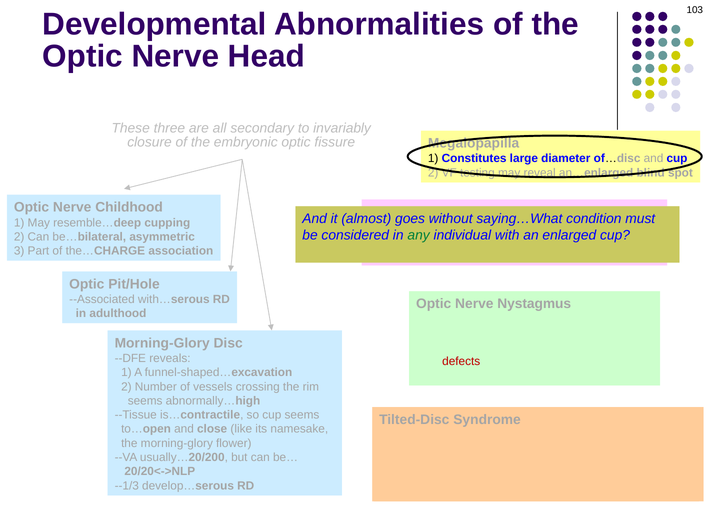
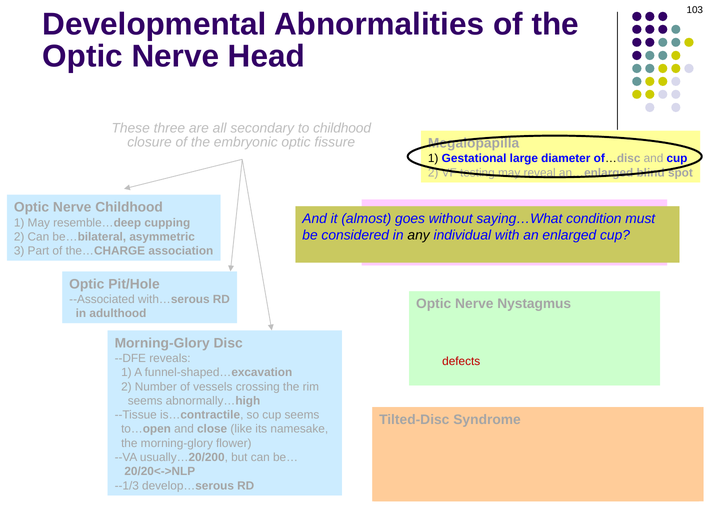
to invariably: invariably -> childhood (342, 128)
Constitutes: Constitutes -> Gestational (474, 159)
any colour: green -> black (419, 236)
